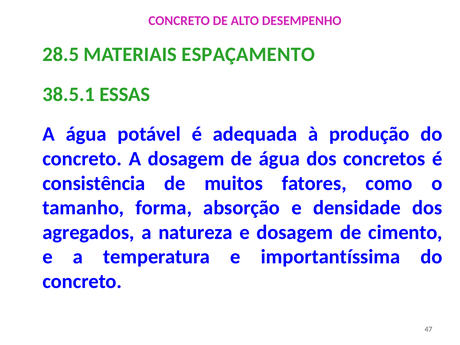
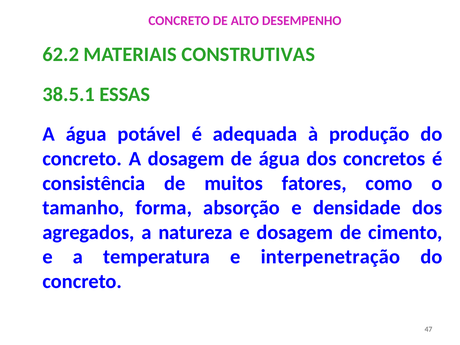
28.5: 28.5 -> 62.2 (61, 54)
ESPAÇAMENTO: ESPAÇAMENTO -> CONSTRUTIVAS (248, 54)
importantíssima: importantíssima -> interpenetração (330, 257)
